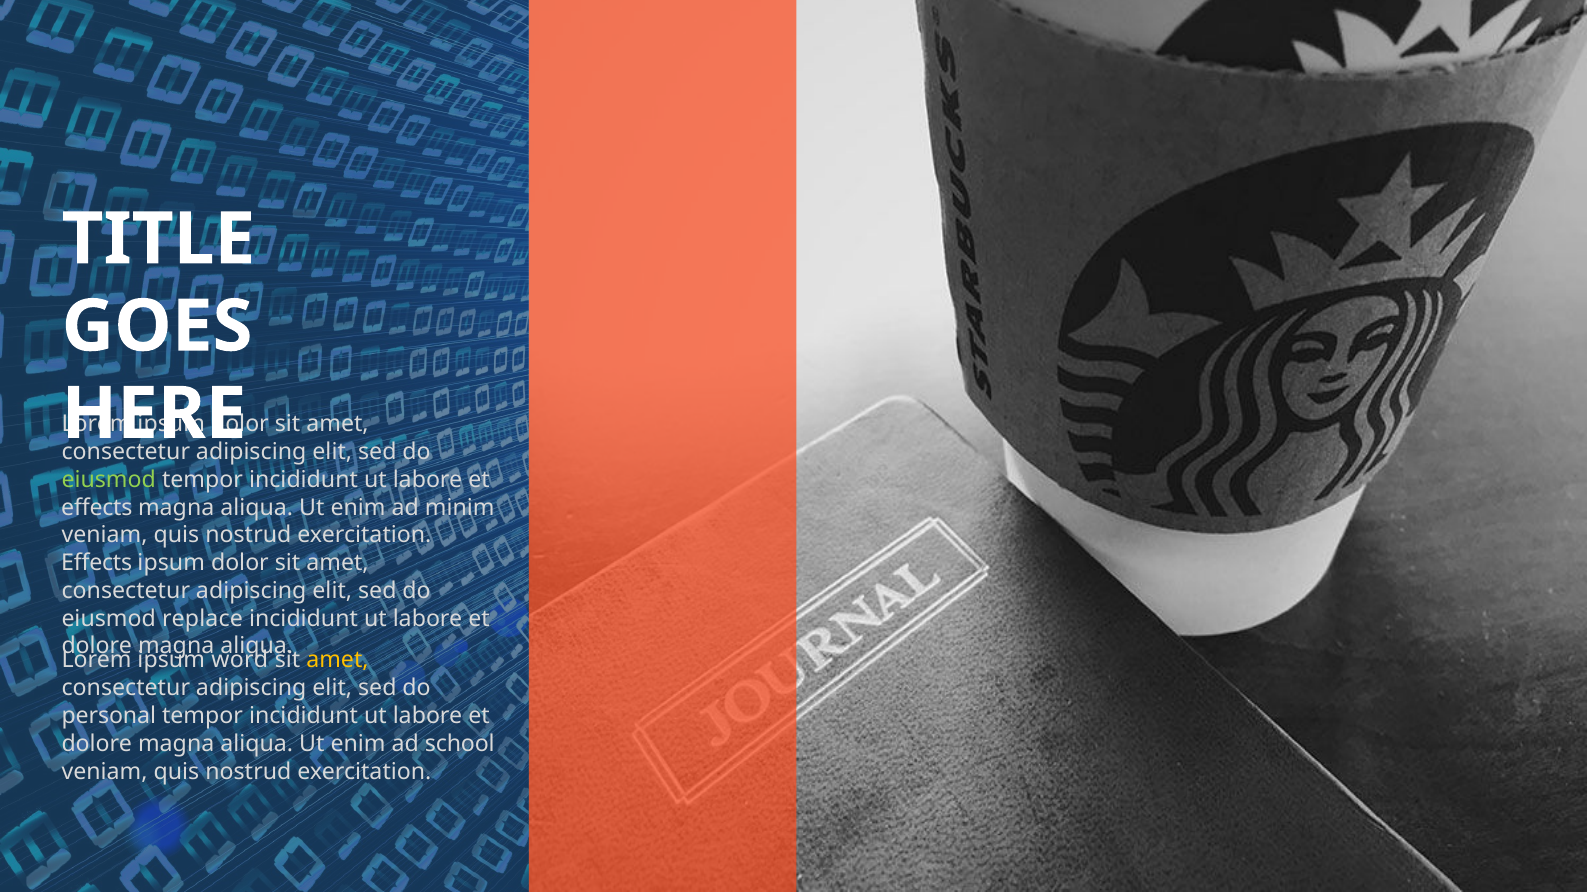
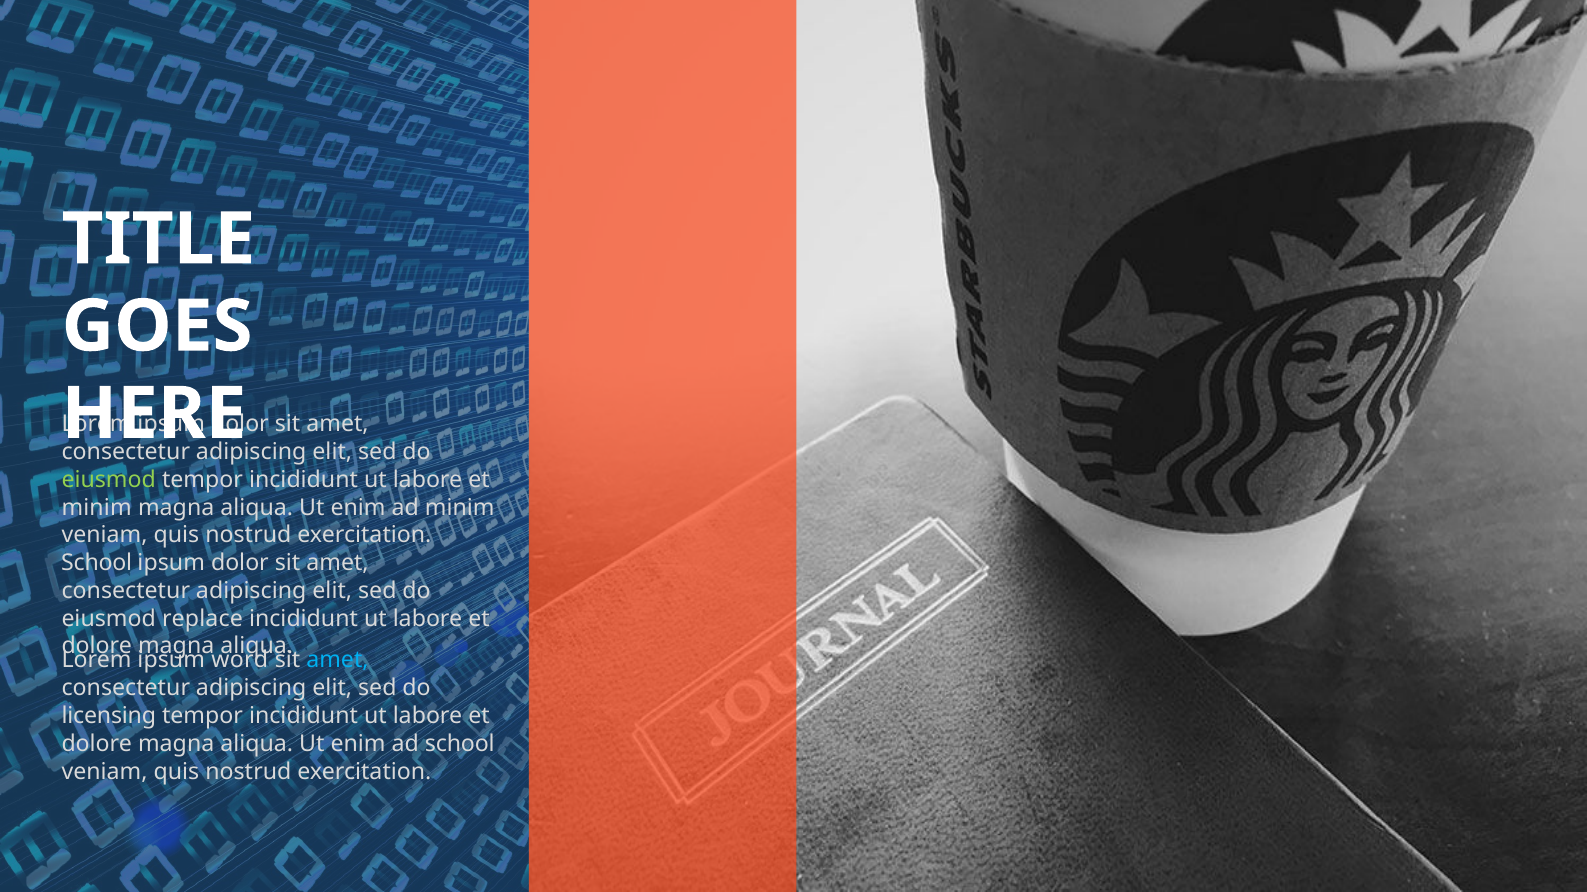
effects: effects -> minim (97, 508)
Effects: Effects -> School (97, 563)
amet colour: yellow -> light blue (337, 661)
personal: personal -> licensing (109, 716)
